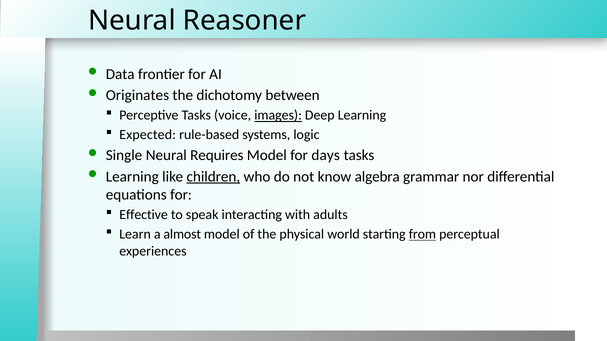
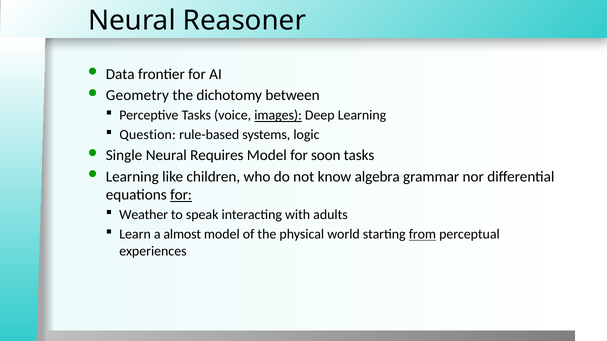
Originates: Originates -> Geometry (137, 95)
Expected: Expected -> Question (148, 135)
days: days -> soon (326, 156)
children underline: present -> none (213, 177)
for underline: none -> present (181, 195)
Effective: Effective -> Weather (144, 215)
